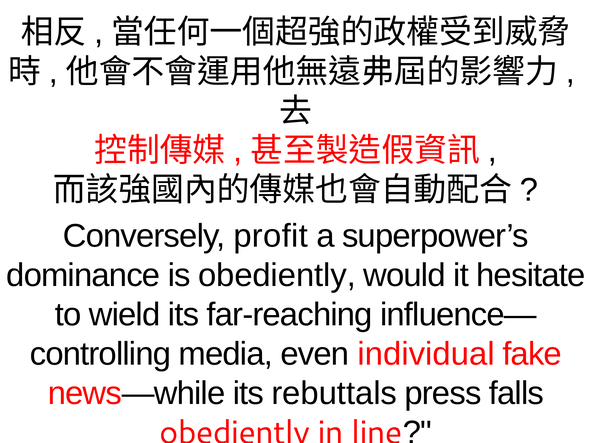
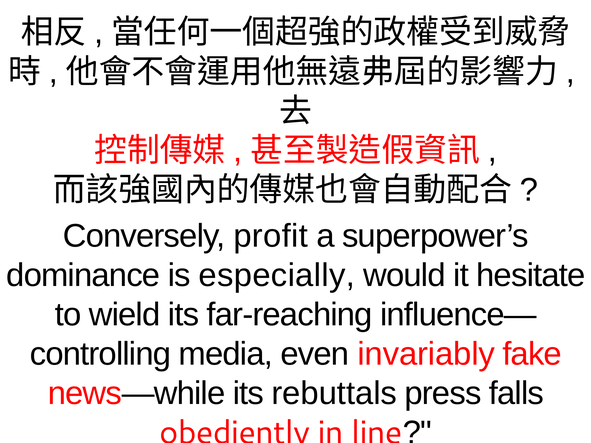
is obediently: obediently -> especially (277, 275)
individual: individual -> invariably (426, 354)
